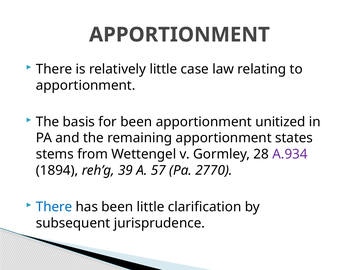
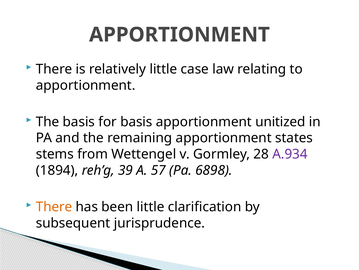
for been: been -> basis (136, 121)
2770: 2770 -> 6898 (214, 170)
There colour: blue -> orange (54, 206)
